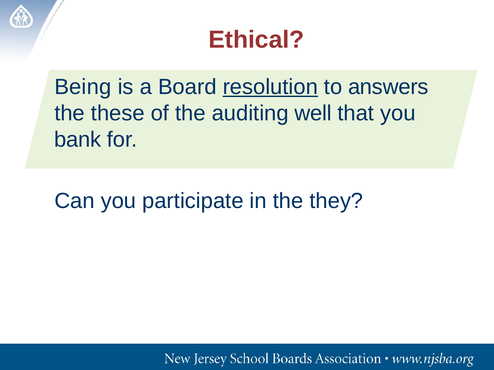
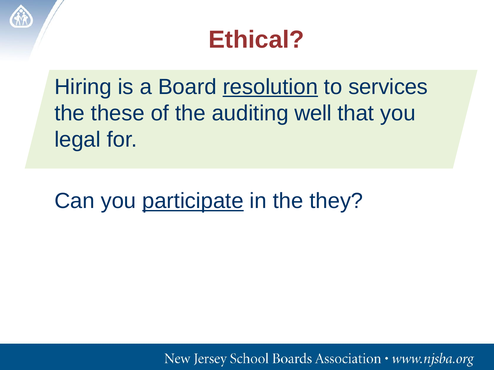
Being: Being -> Hiring (83, 87)
answers: answers -> services (388, 87)
bank: bank -> legal (78, 140)
participate underline: none -> present (193, 201)
